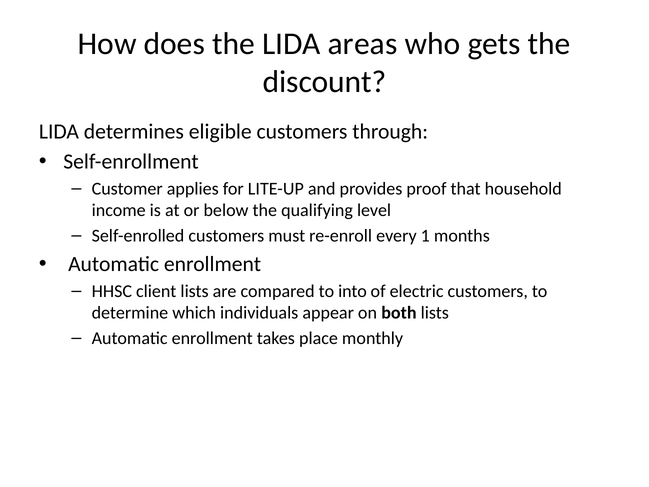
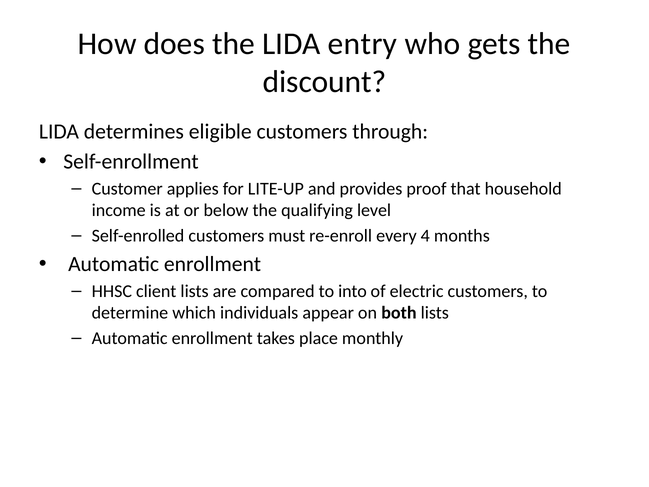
areas: areas -> entry (362, 44)
1: 1 -> 4 (425, 236)
